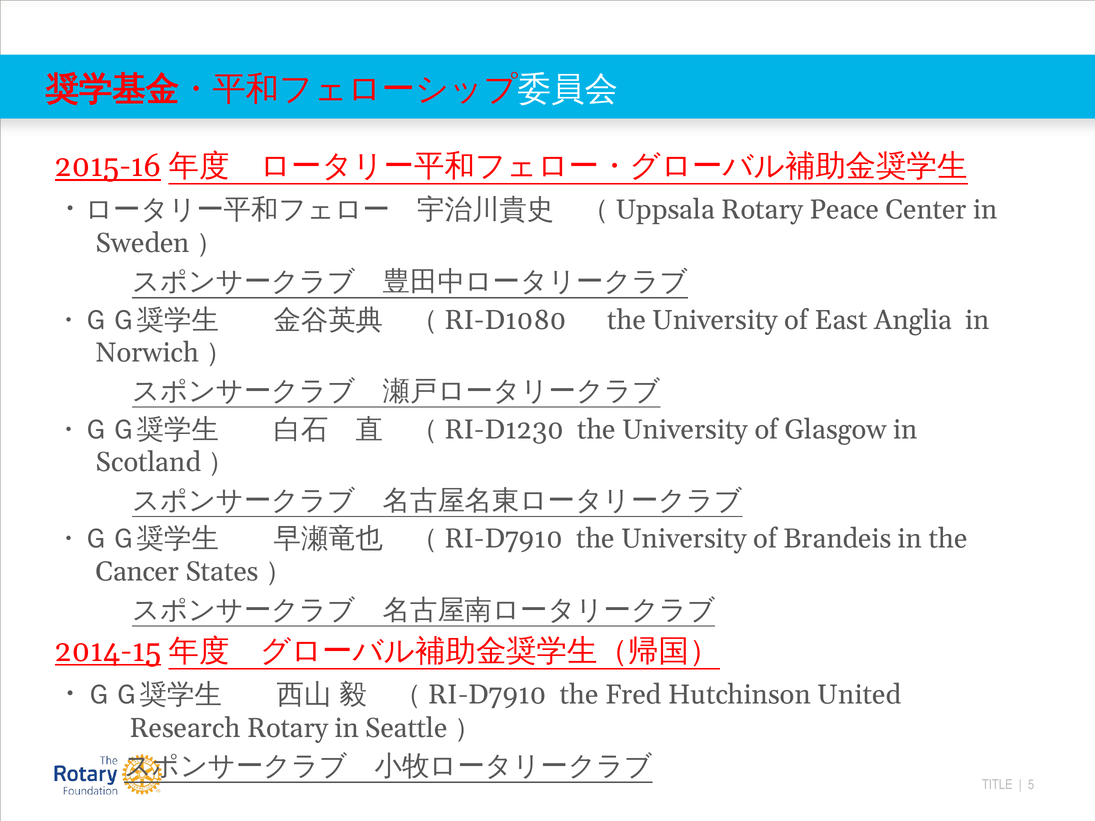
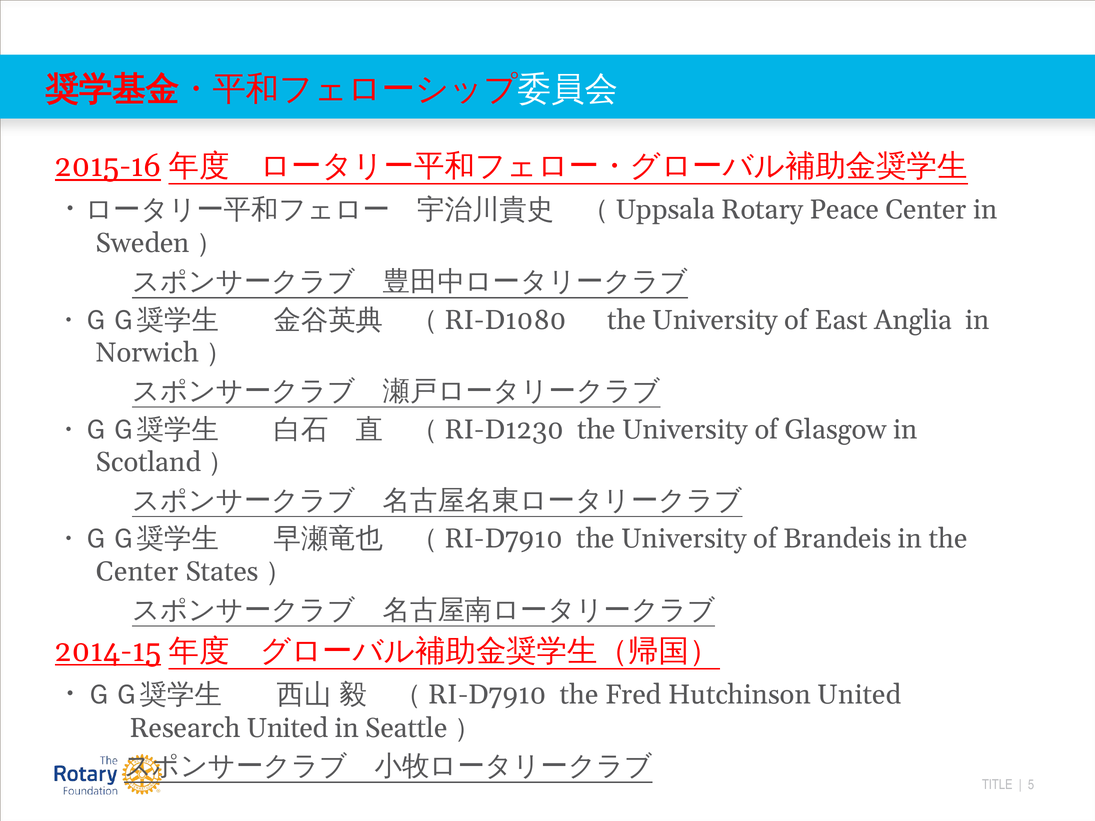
Cancer: Cancer -> Center (137, 572)
Research Rotary: Rotary -> United (288, 728)
